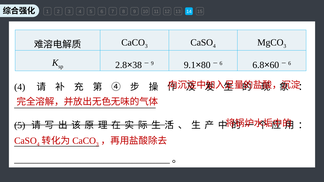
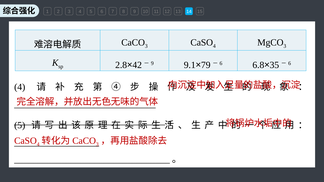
38: 38 -> 42 (137, 65)
80: 80 -> 79 (206, 65)
60: 60 -> 35 (274, 65)
